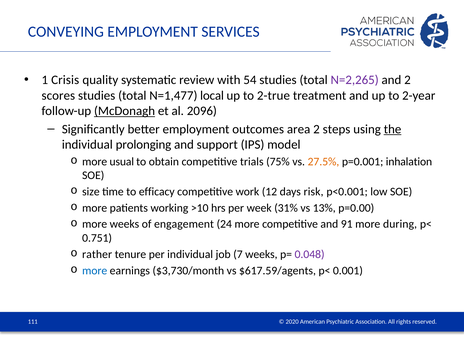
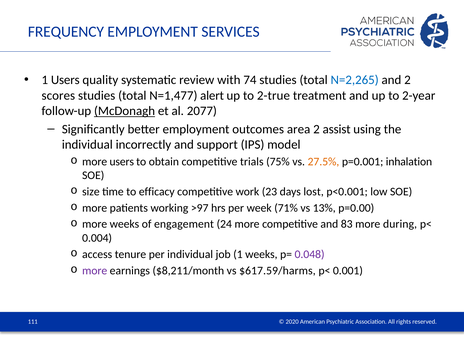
CONVEYING: CONVEYING -> FREQUENCY (66, 32)
1 Crisis: Crisis -> Users (65, 80)
54: 54 -> 74 (250, 80)
N=2,265 colour: purple -> blue (355, 80)
local: local -> alert (212, 96)
2096: 2096 -> 2077 (202, 111)
steps: steps -> assist (337, 129)
the underline: present -> none (393, 129)
prolonging: prolonging -> incorrectly (143, 145)
more usual: usual -> users (122, 162)
12: 12 -> 23 (269, 192)
risk: risk -> lost (314, 192)
>10: >10 -> >97 (200, 208)
31%: 31% -> 71% (286, 208)
91: 91 -> 83 (347, 224)
0.751: 0.751 -> 0.004 (97, 238)
rather: rather -> access (97, 254)
job 7: 7 -> 1 (238, 254)
more colour: blue -> purple (95, 271)
$3,730/month: $3,730/month -> $8,211/month (188, 271)
$617.59/agents: $617.59/agents -> $617.59/harms (277, 271)
